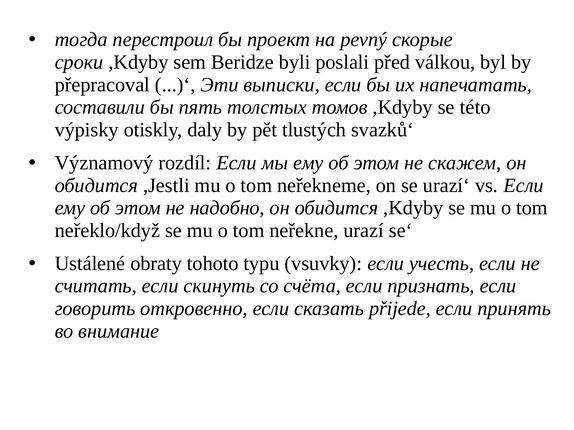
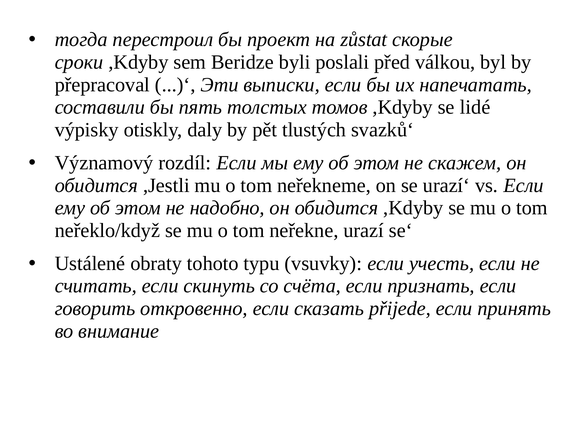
pevný: pevný -> zůstat (364, 40)
této: této -> lidé (475, 107)
